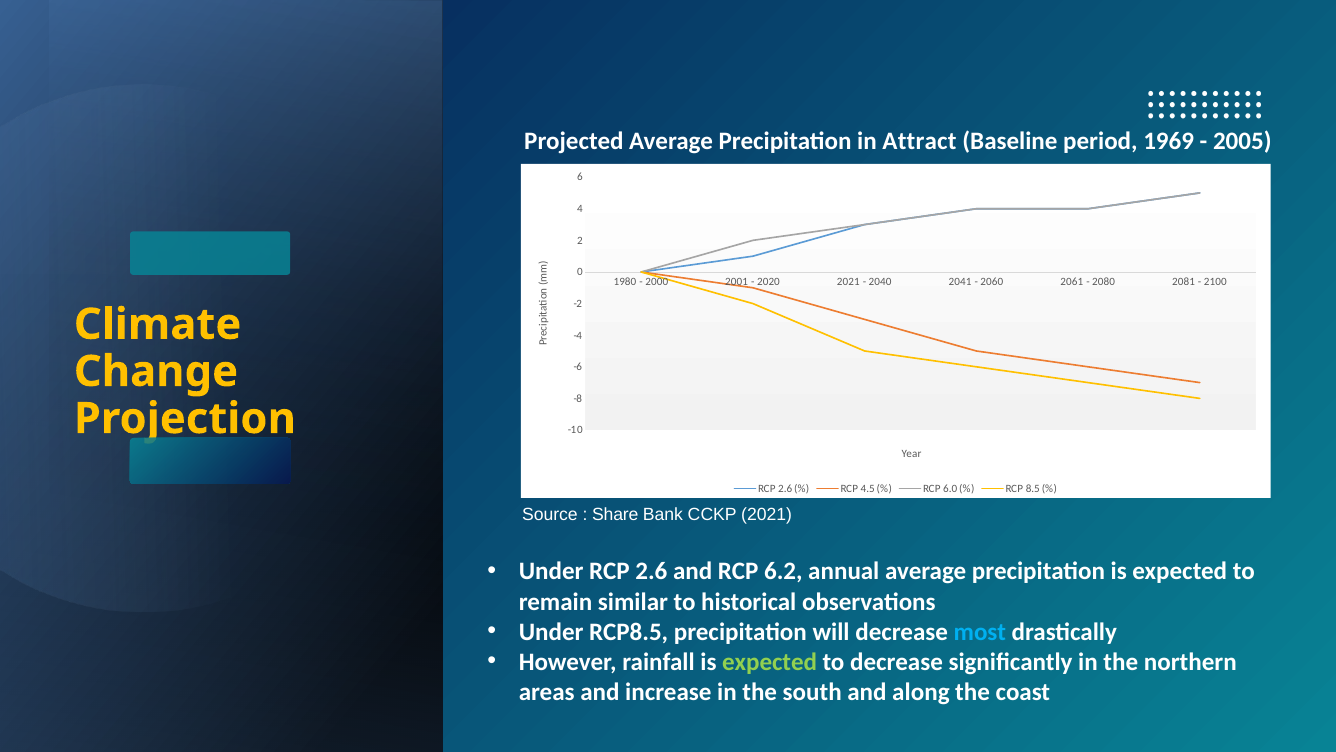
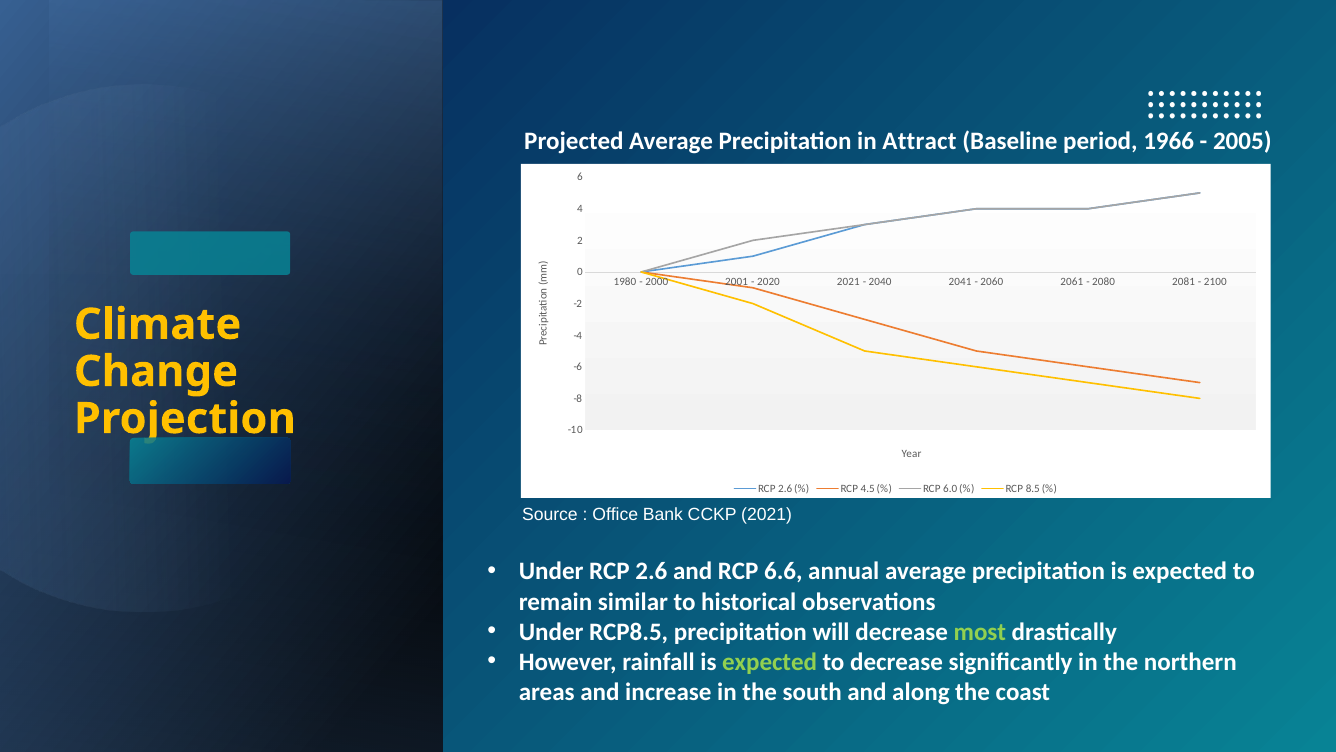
1969: 1969 -> 1966 (1169, 141)
Share: Share -> Office (615, 515)
6.2: 6.2 -> 6.6 (783, 571)
most colour: light blue -> light green (980, 631)
